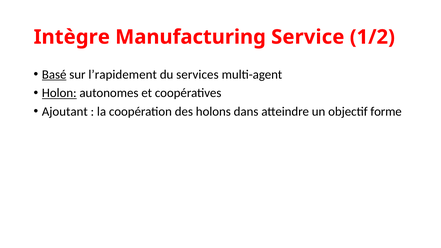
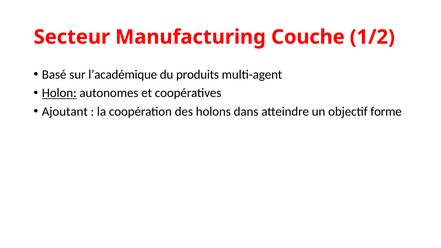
Intègre: Intègre -> Secteur (72, 37)
Service: Service -> Couche (308, 37)
Basé underline: present -> none (54, 75)
l’rapidement: l’rapidement -> l’académique (123, 75)
services: services -> produits (198, 75)
